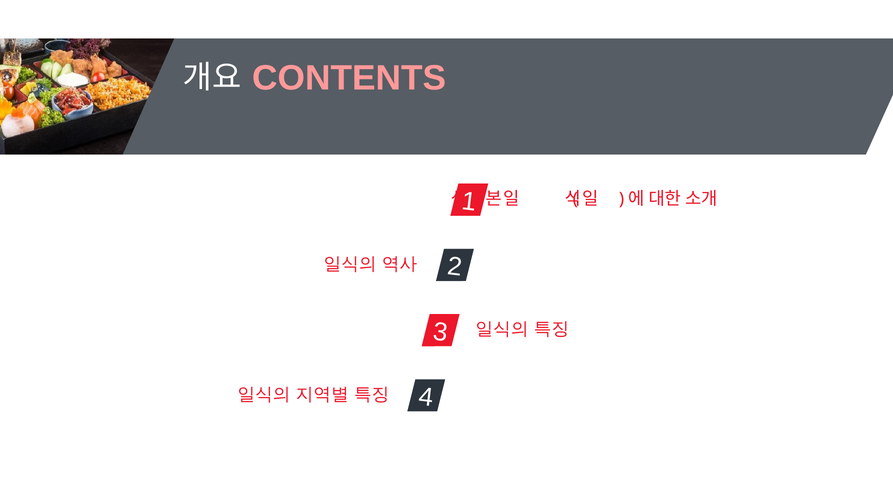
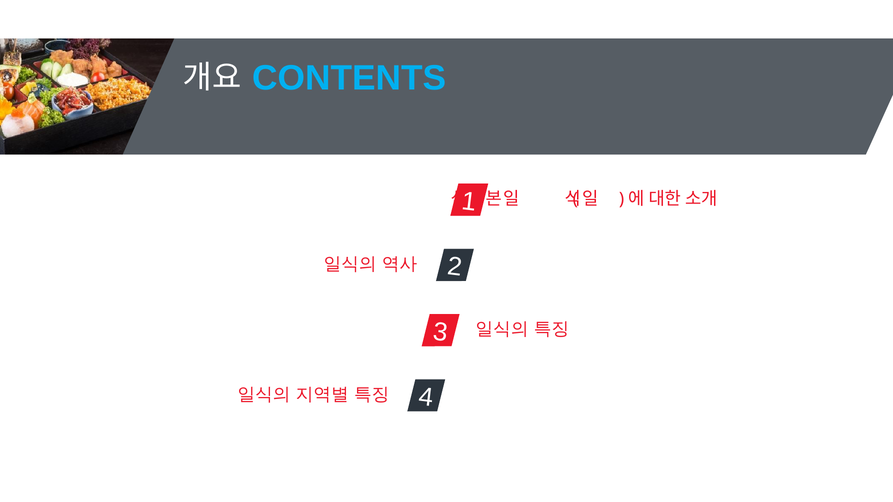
CONTENTS colour: pink -> light blue (349, 78)
